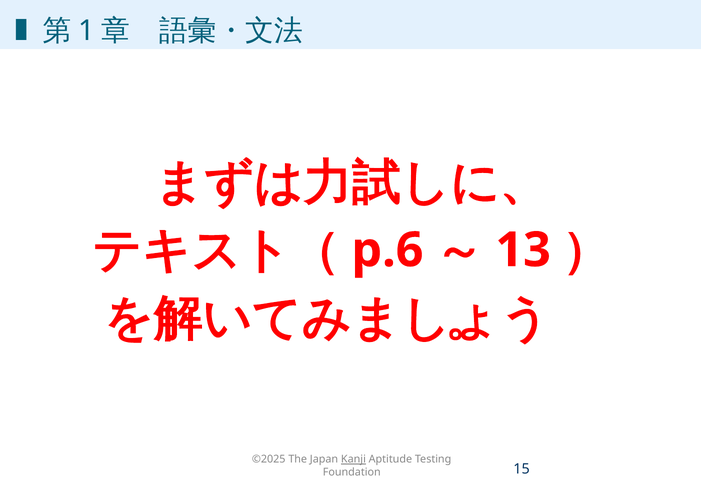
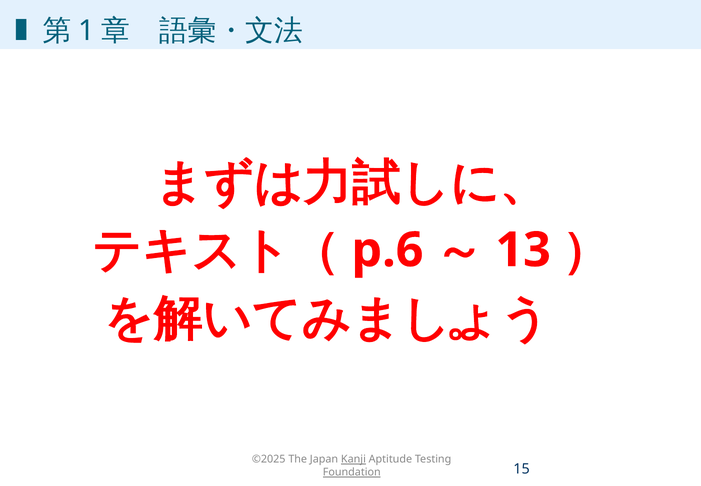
Foundation underline: none -> present (352, 472)
